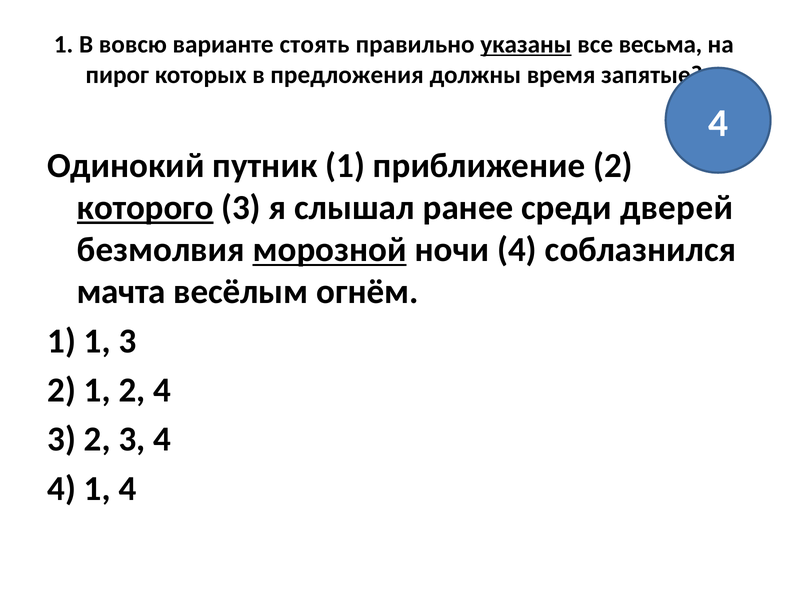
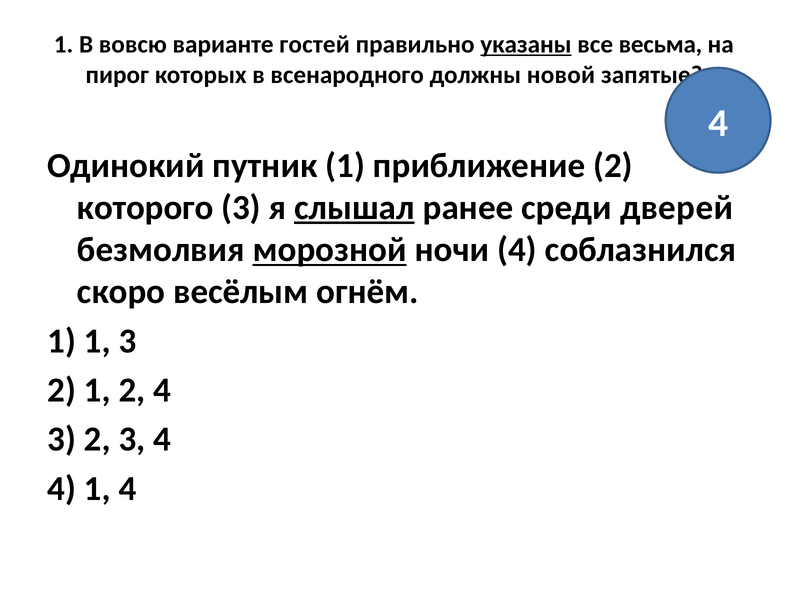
стоять: стоять -> гостей (315, 45)
предложения: предложения -> всенародного (347, 75)
время: время -> новой (561, 75)
которого underline: present -> none (145, 208)
слышал underline: none -> present (354, 208)
мачта: мачта -> скоро (121, 292)
